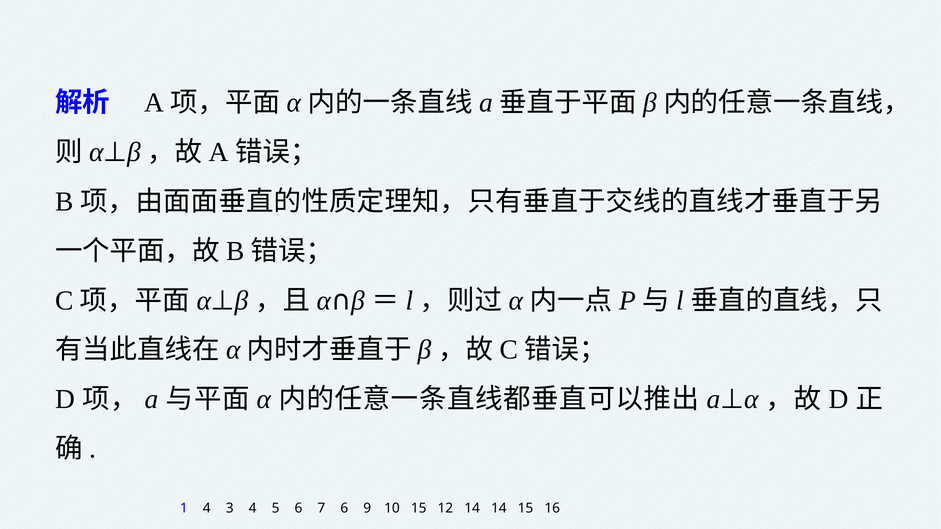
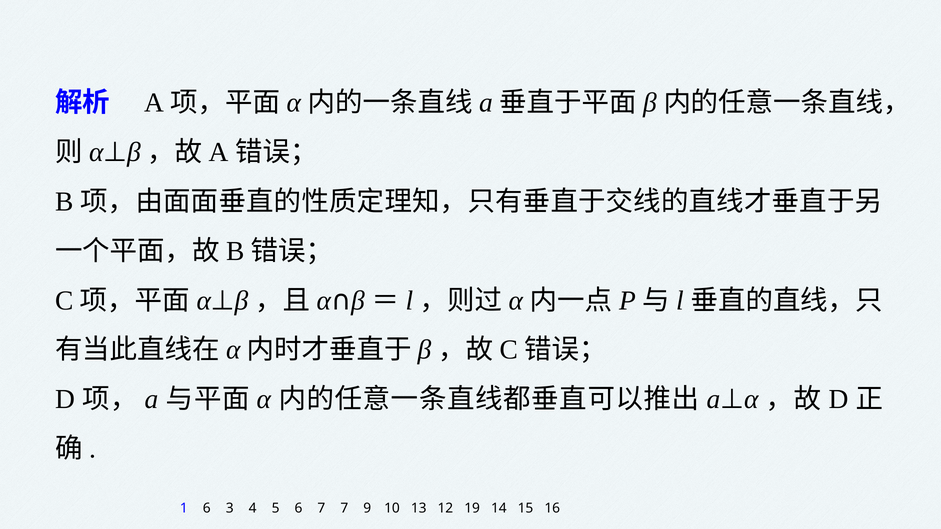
1 4: 4 -> 6 (207, 509)
7 6: 6 -> 7 (344, 509)
10 15: 15 -> 13 (419, 509)
12 14: 14 -> 19 (472, 509)
